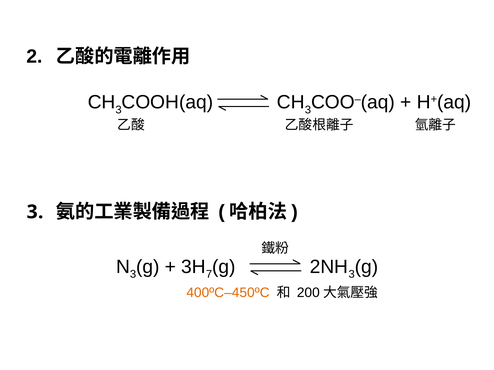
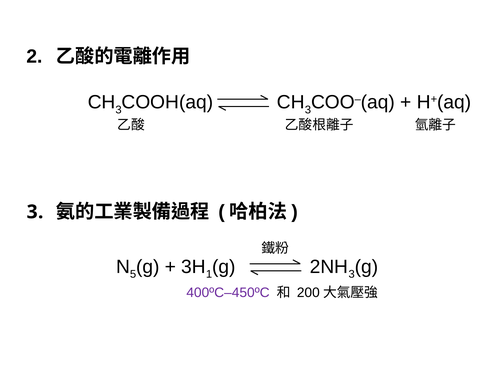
3: 3 -> 5 (133, 275)
7: 7 -> 1 (209, 275)
400ºC–450ºC colour: orange -> purple (228, 293)
